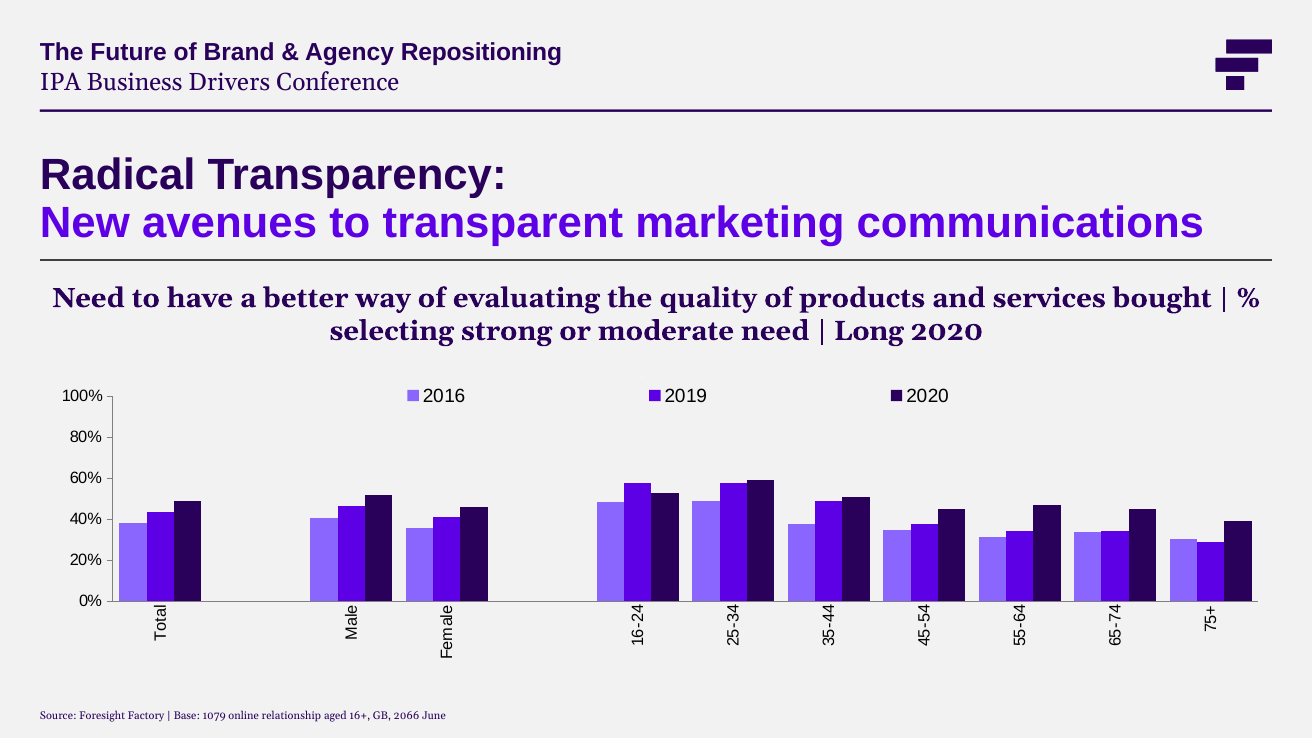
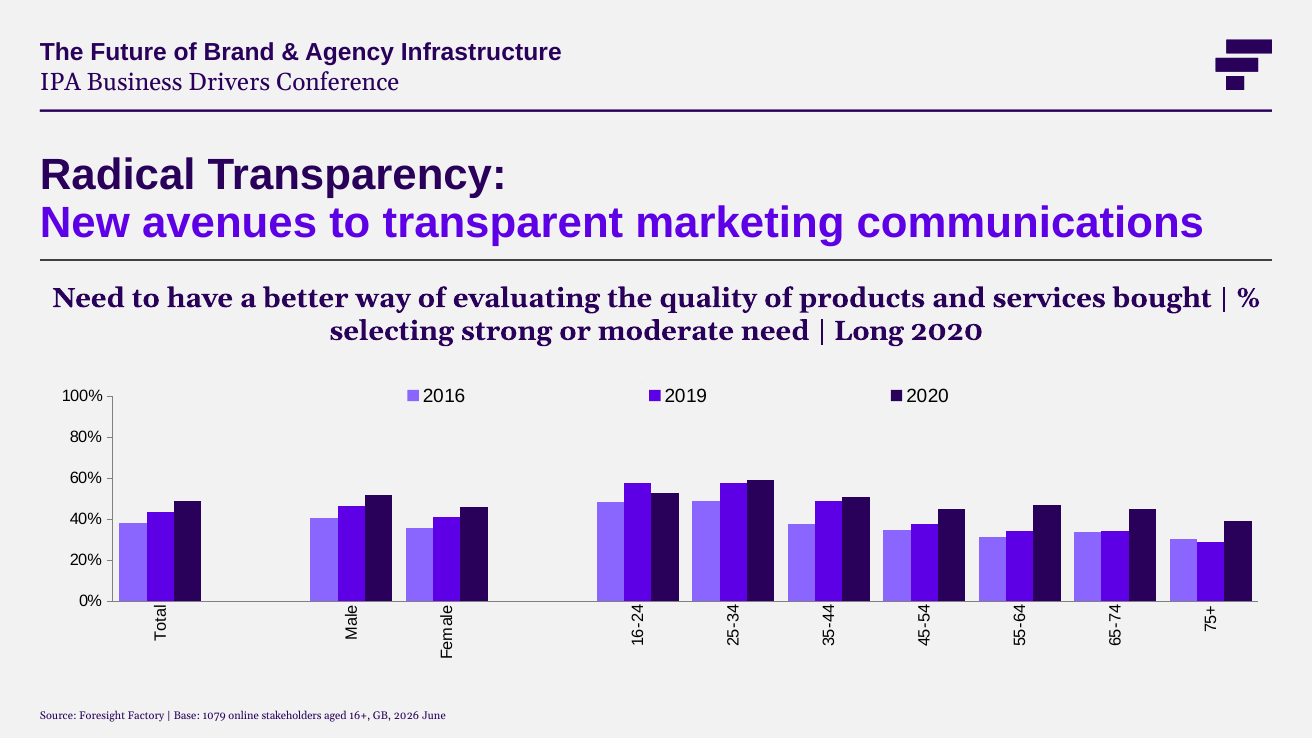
Repositioning: Repositioning -> Infrastructure (481, 53)
relationship: relationship -> stakeholders (292, 716)
2066: 2066 -> 2026 (406, 716)
